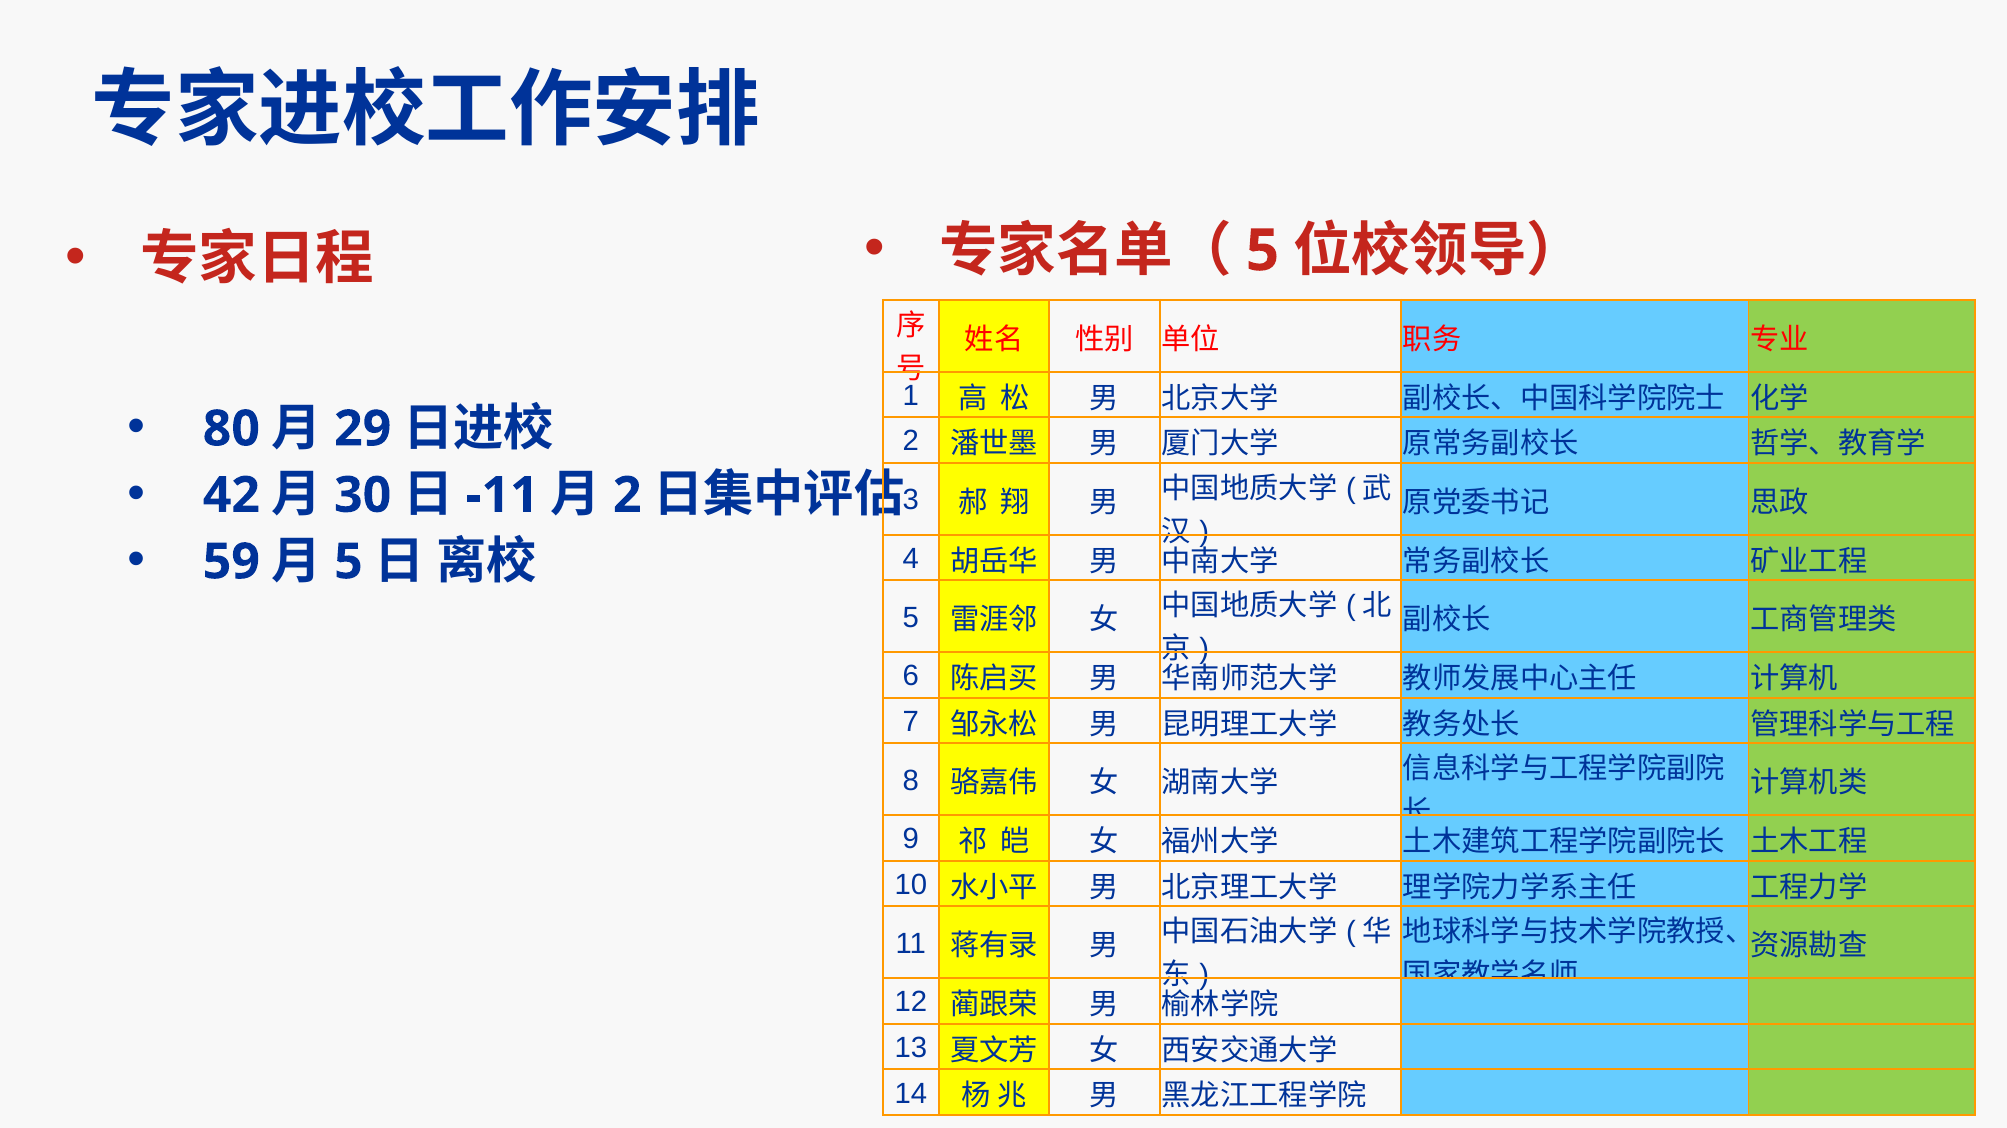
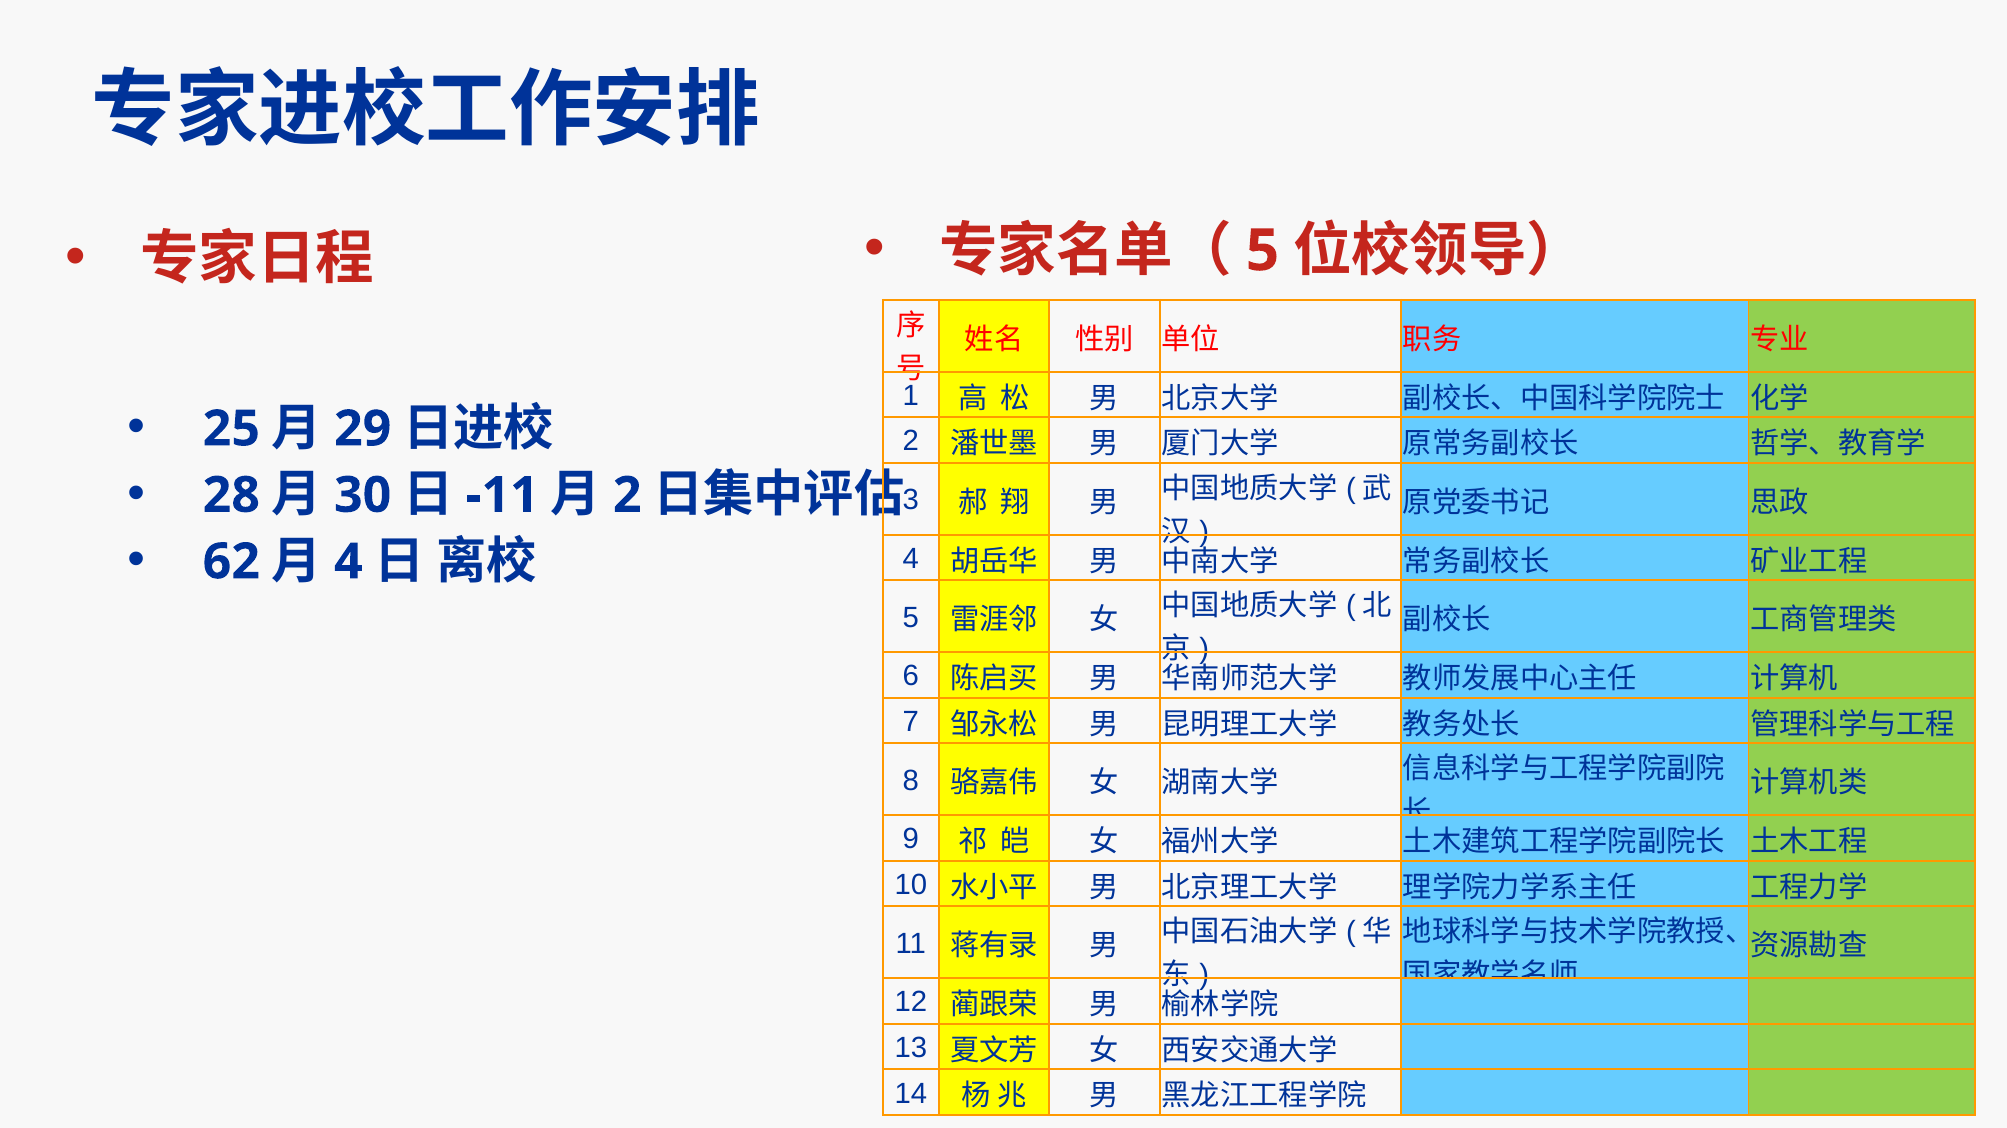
80: 80 -> 25 (231, 429)
42: 42 -> 28 (231, 496)
59: 59 -> 62 (231, 562)
5: 5 -> 4 (348, 562)
